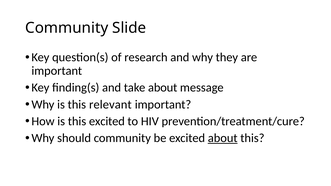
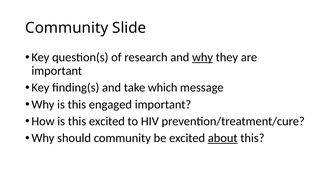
why underline: none -> present (203, 57)
take about: about -> which (163, 88)
relevant: relevant -> engaged (110, 105)
